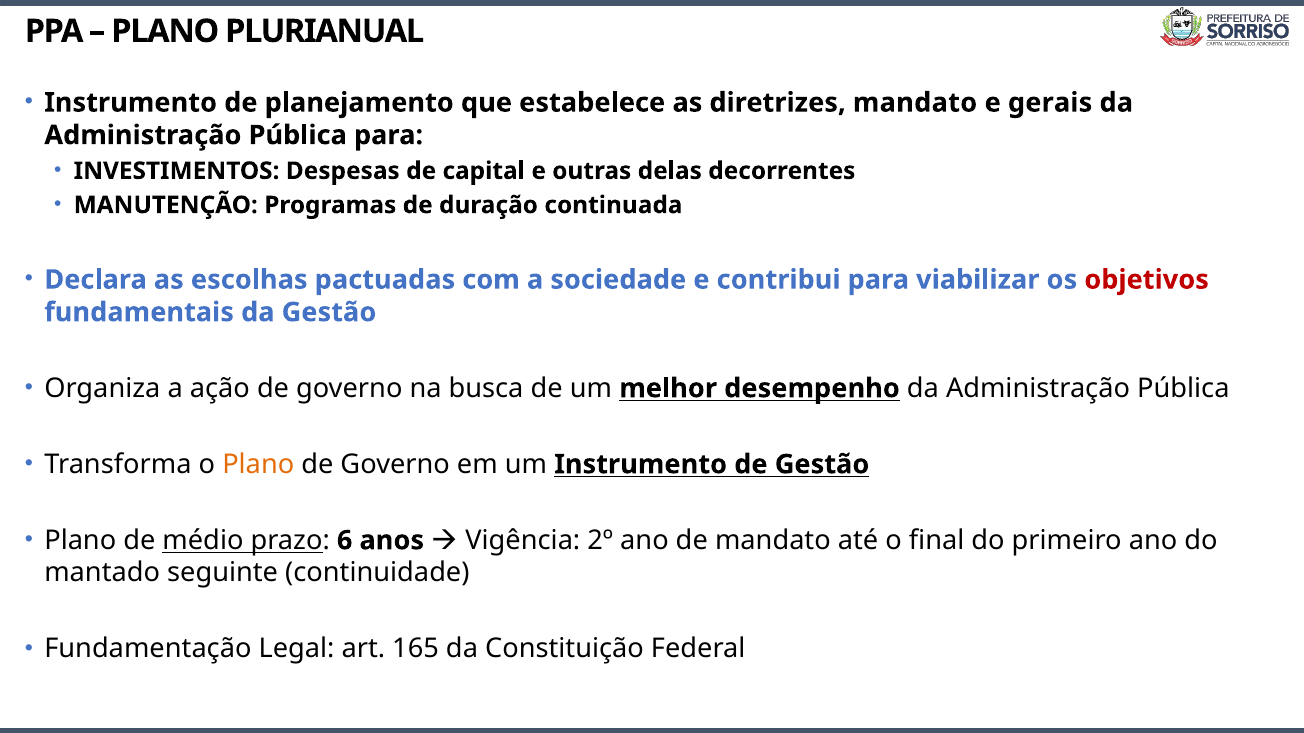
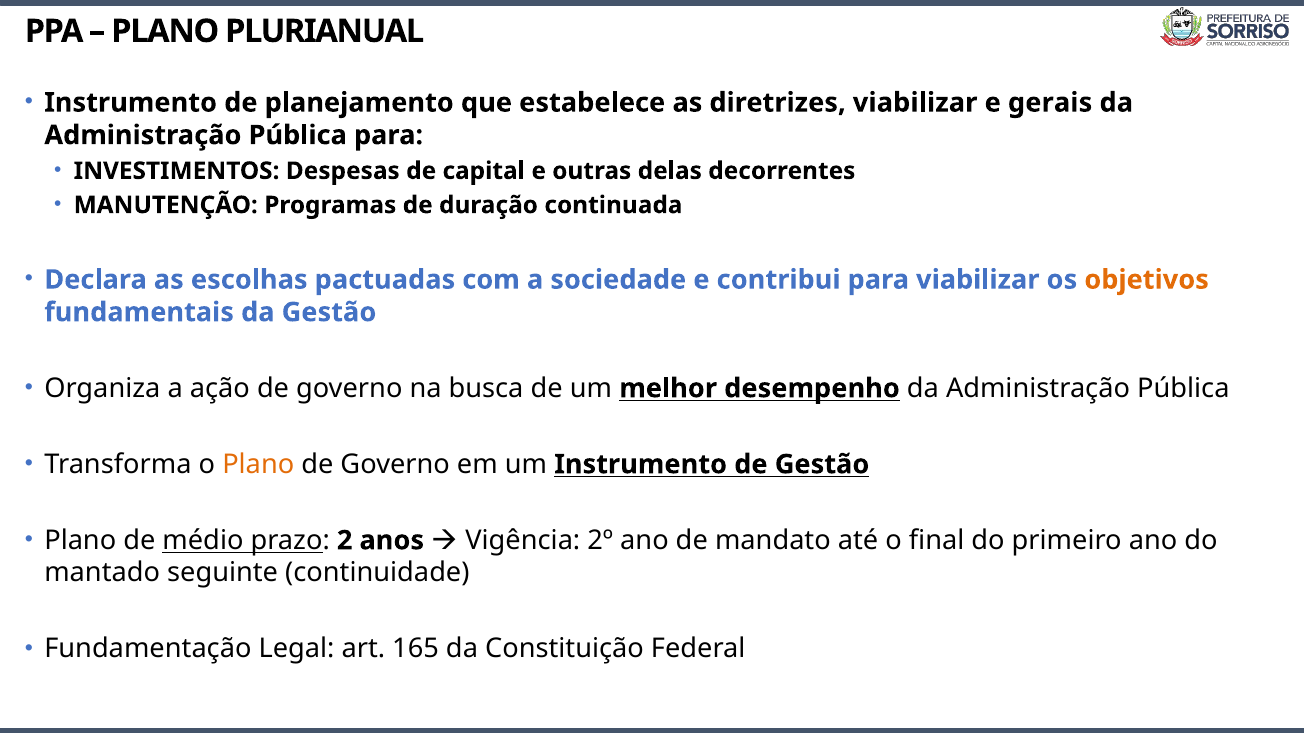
diretrizes mandato: mandato -> viabilizar (915, 103)
objetivos colour: red -> orange (1147, 280)
6: 6 -> 2 (345, 541)
